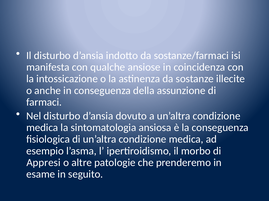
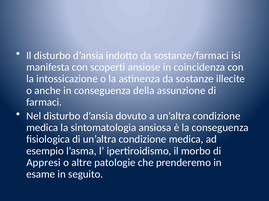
qualche: qualche -> scoperti (108, 67)
